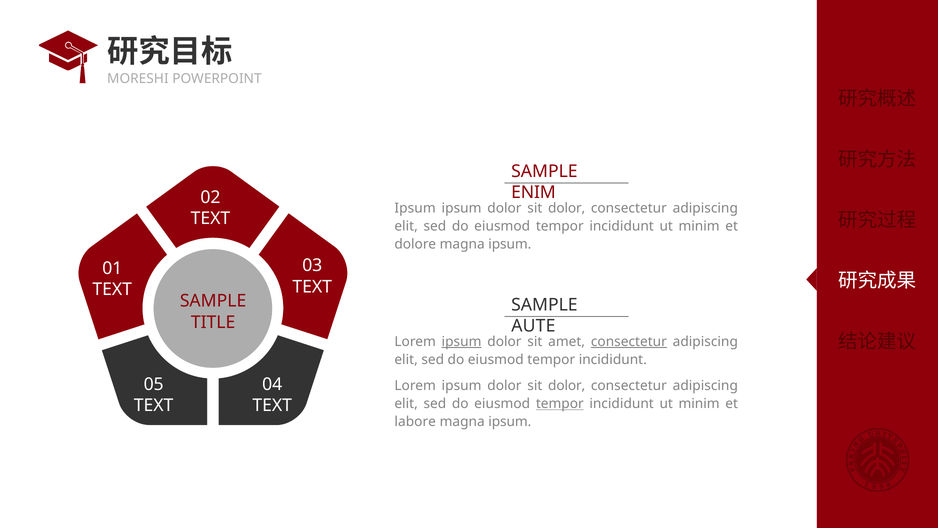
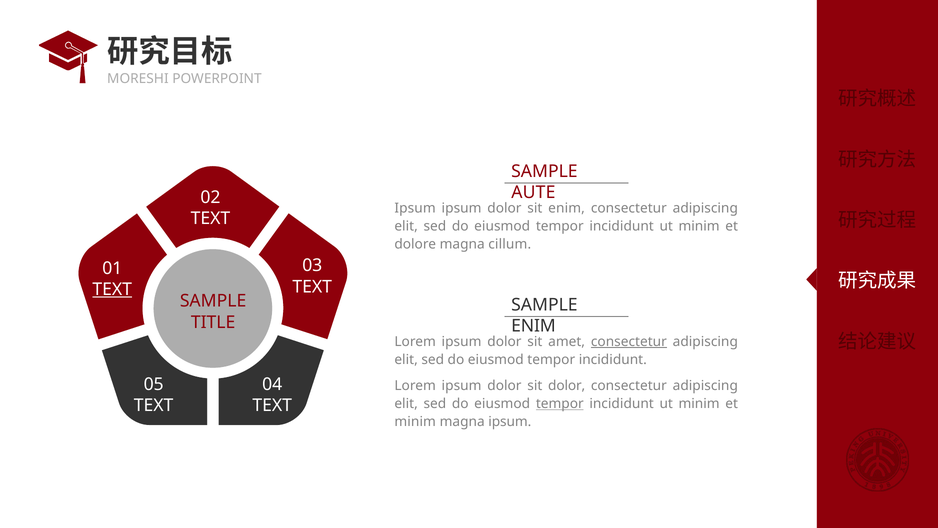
ENIM: ENIM -> AUTE (533, 192)
dolor: dolor -> enim (567, 208)
dolore magna ipsum: ipsum -> cillum (510, 244)
TEXT underline: none -> present (112, 289)
AUTE: AUTE -> ENIM (534, 326)
ipsum underline: present -> none (462, 341)
labore: labore -> minim (415, 422)
